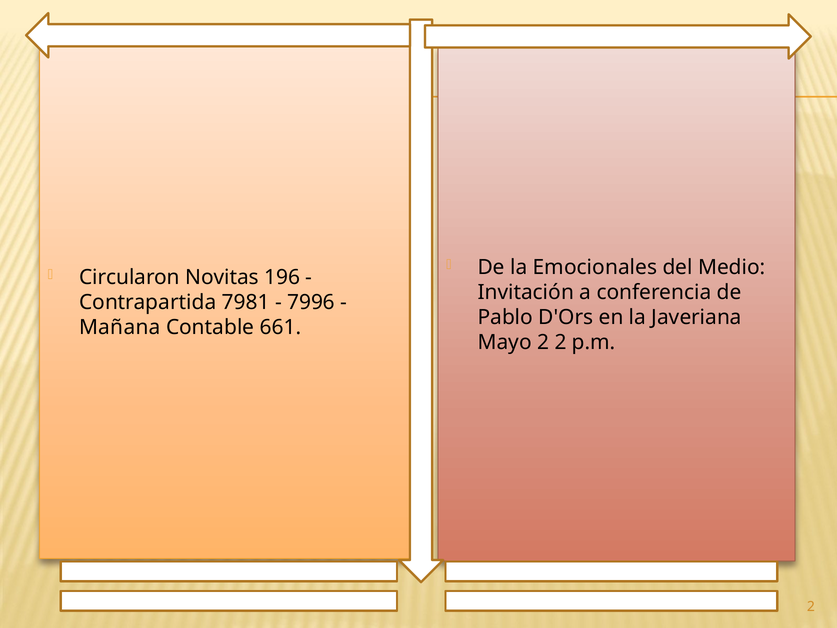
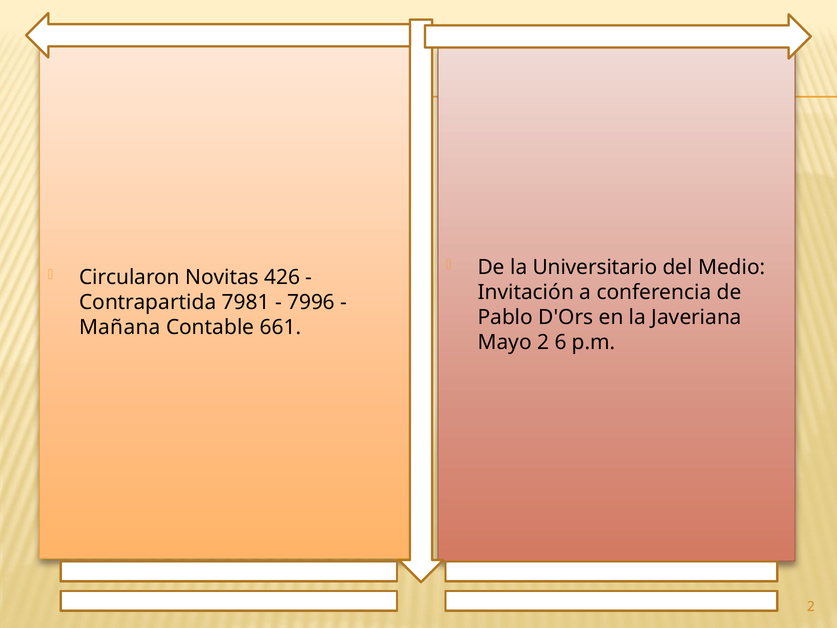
Emocionales: Emocionales -> Universitario (595, 267)
196: 196 -> 426 (282, 277)
2 2: 2 -> 6 (561, 342)
